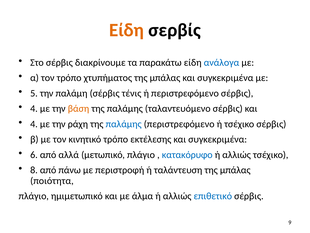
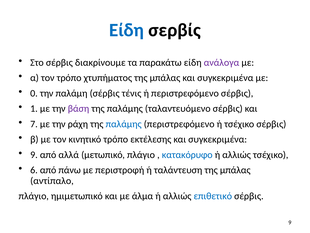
Είδη colour: orange -> blue (127, 30)
ανάλογα colour: blue -> purple (222, 62)
5: 5 -> 0 (34, 93)
4: 4 -> 1 (34, 108)
βάση colour: orange -> purple (78, 108)
4: 4 -> 7 (34, 124)
6: 6 -> 9 (34, 154)
8: 8 -> 6 (34, 170)
ποιότητα: ποιότητα -> αντίπαλο (52, 180)
